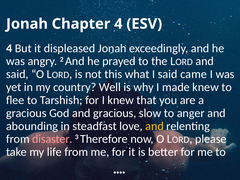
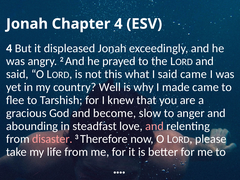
made knew: knew -> came (206, 87)
and gracious: gracious -> become (115, 113)
and colour: yellow -> pink (155, 126)
